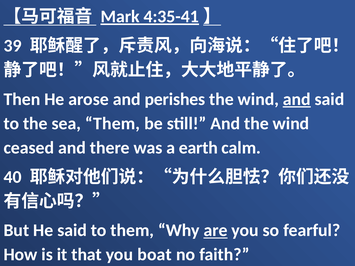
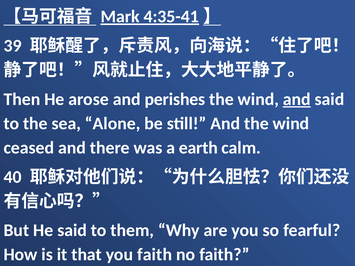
sea Them: Them -> Alone (113, 124)
are underline: present -> none (216, 231)
you boat: boat -> faith (155, 255)
